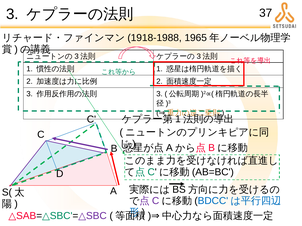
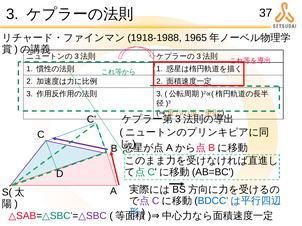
1: 1 -> 3 (178, 119)
